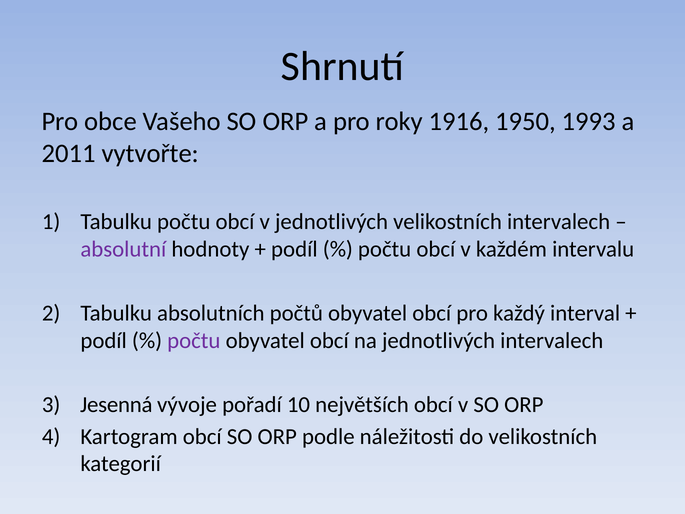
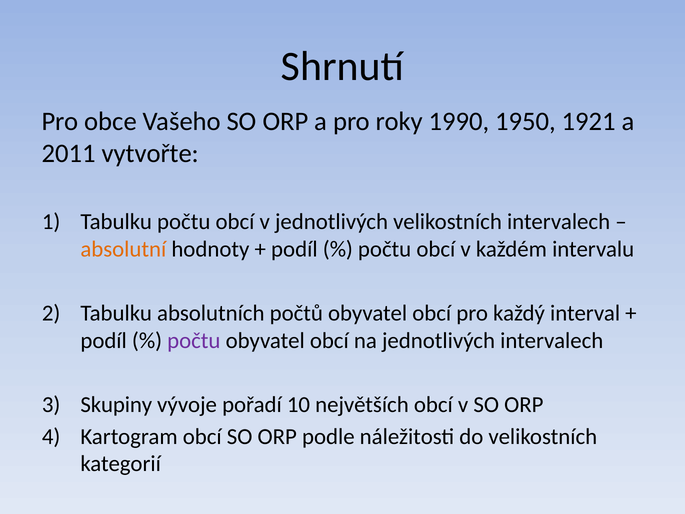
1916: 1916 -> 1990 (459, 122)
1993: 1993 -> 1921 (589, 122)
absolutní colour: purple -> orange (123, 249)
Jesenná: Jesenná -> Skupiny (116, 404)
